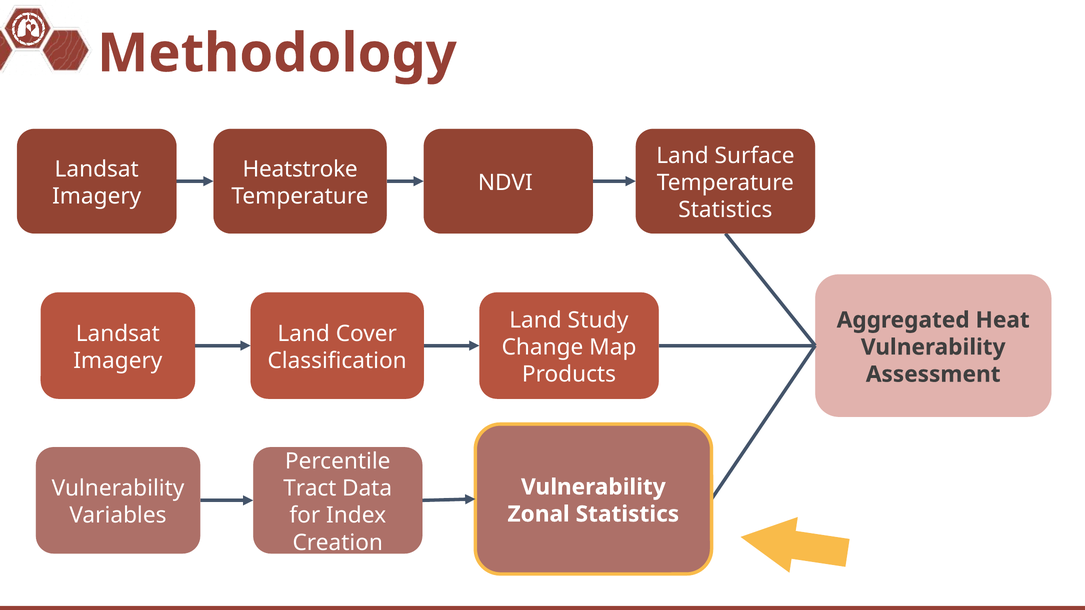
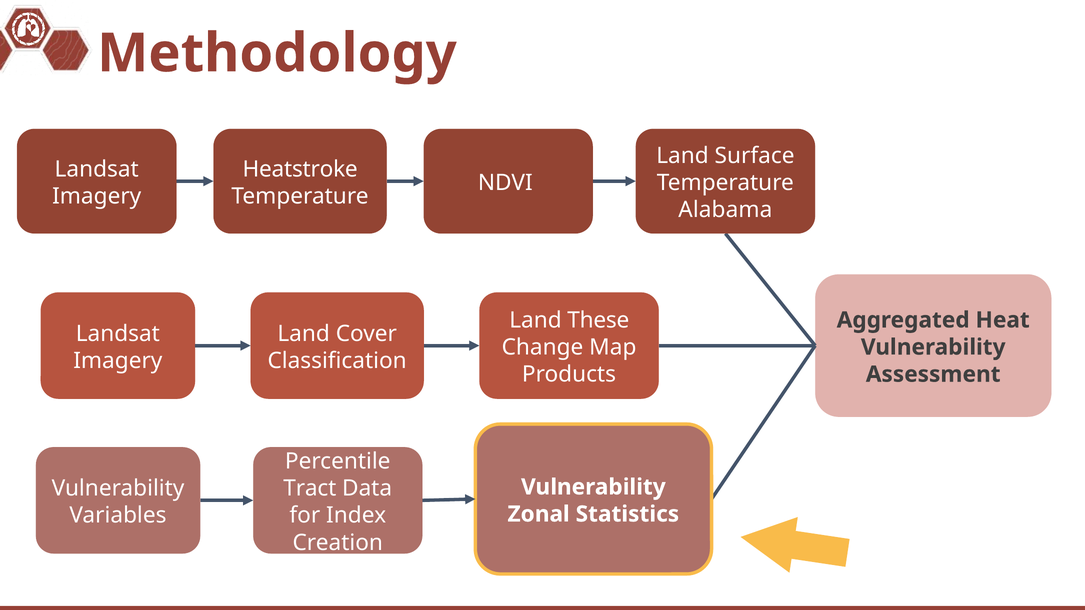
Statistics: Statistics -> Alabama (725, 210)
Study: Study -> These (598, 320)
